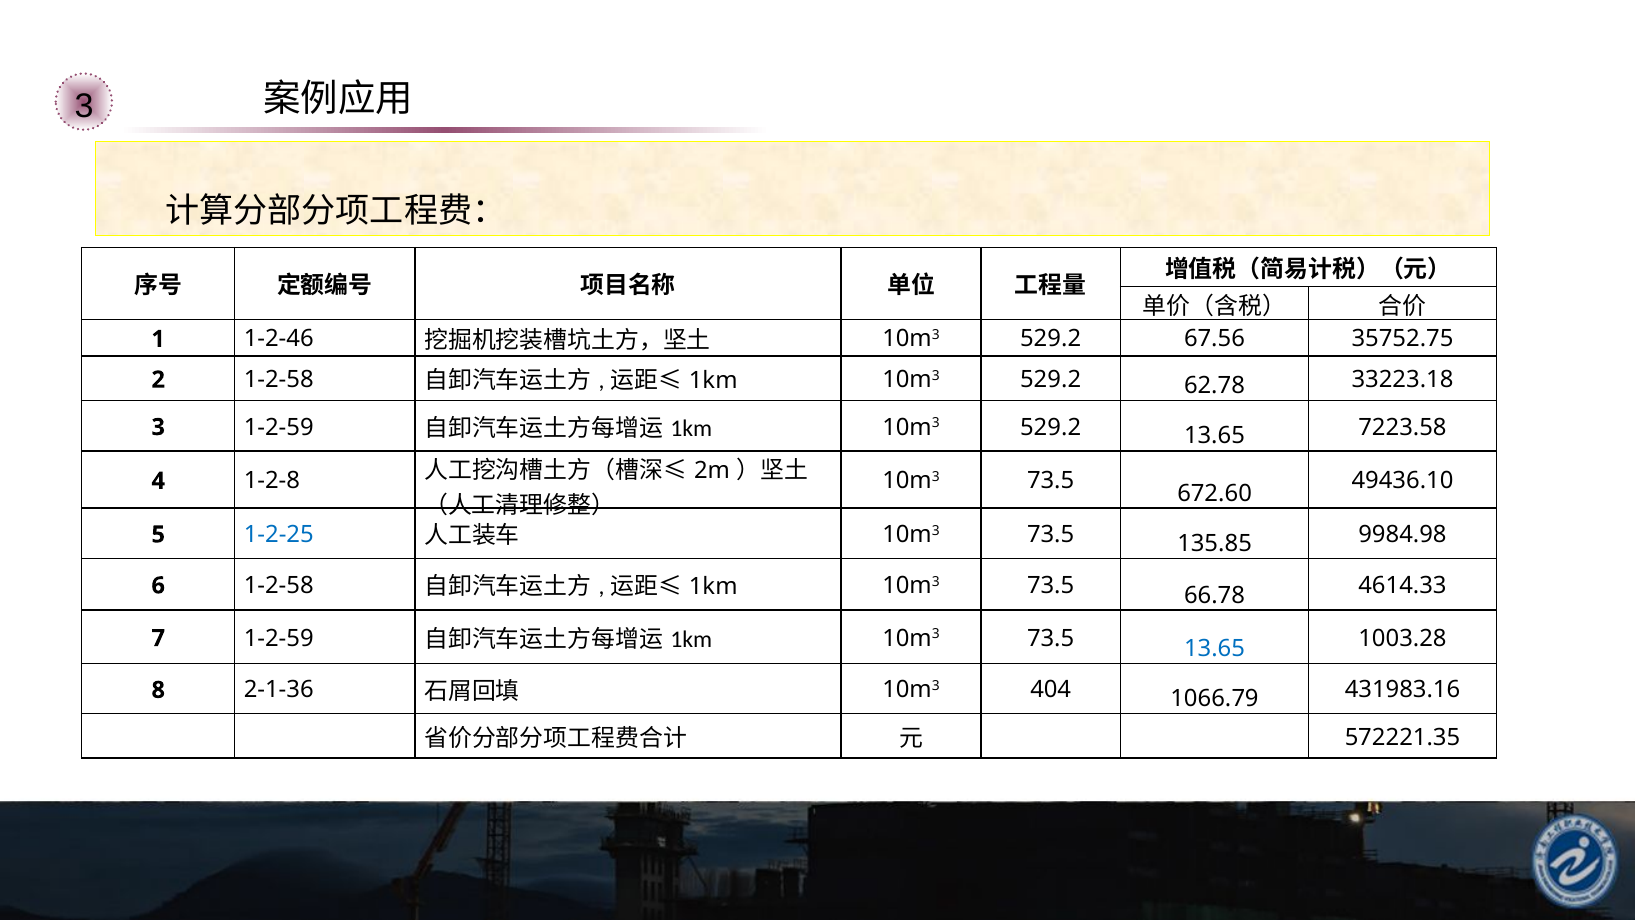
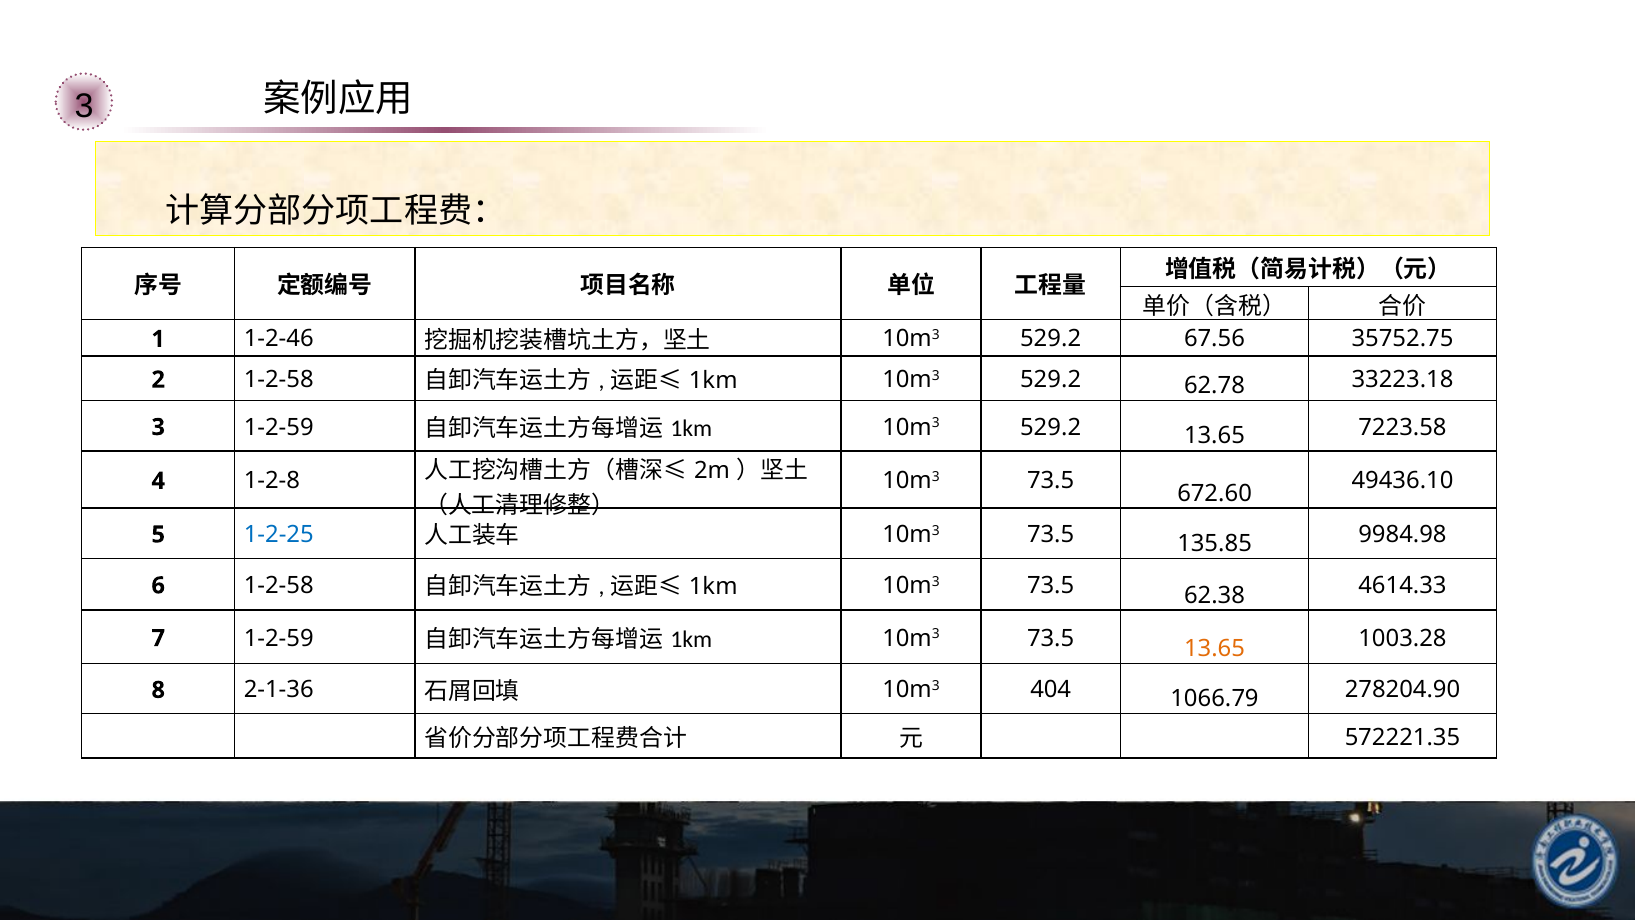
66.78: 66.78 -> 62.38 (1215, 595)
13.65 colour: blue -> orange (1215, 649)
431983.16: 431983.16 -> 278204.90 (1402, 690)
